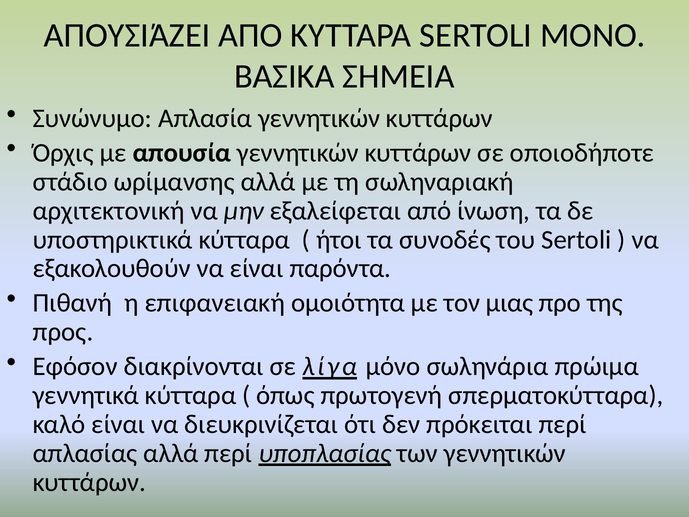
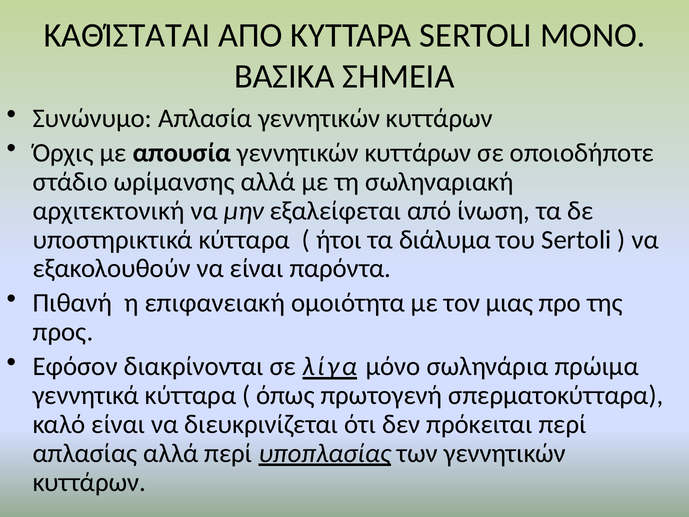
ΑΠΟΥΣΙΆΖΕΙ: ΑΠΟΥΣΙΆΖΕΙ -> ΚΑΘΊΣΤΑΤΑΙ (127, 35)
συνοδές: συνοδές -> διάλυμα (445, 240)
